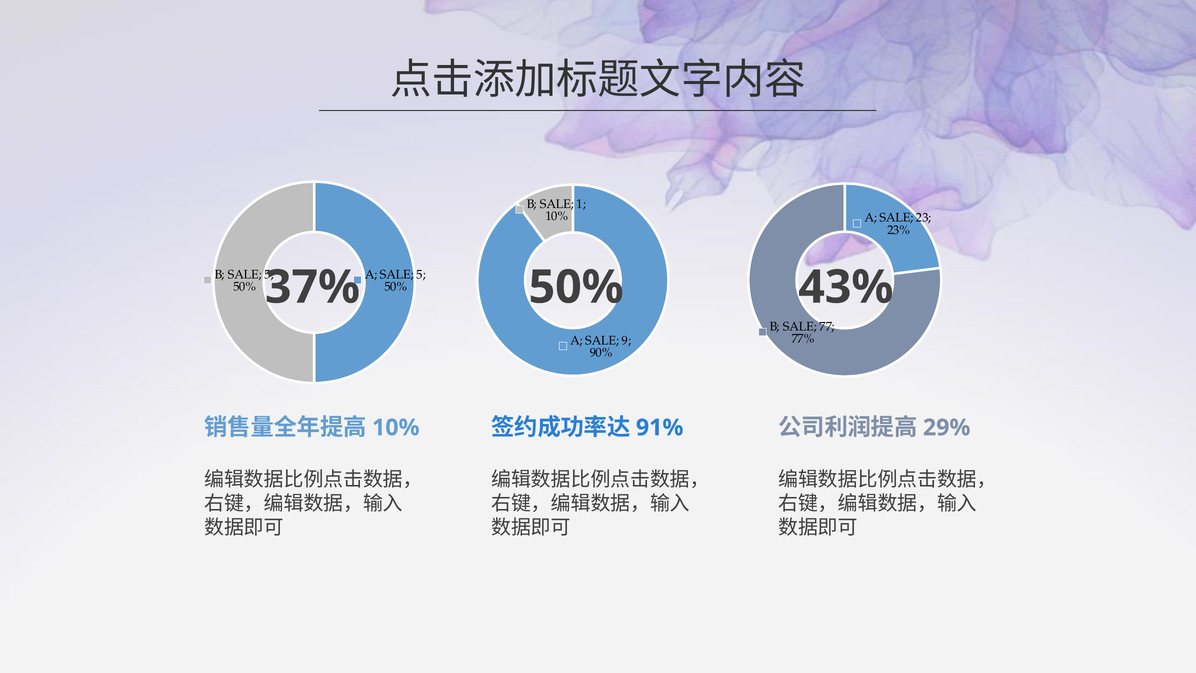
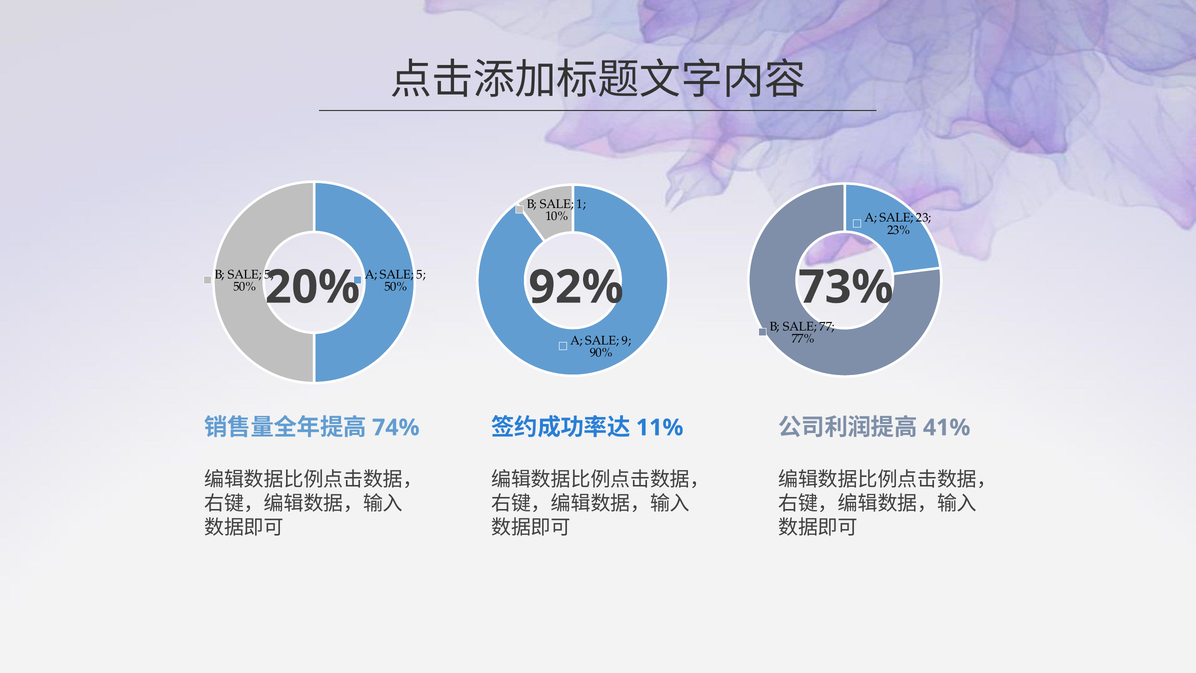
50%: 50% -> 92% (576, 287)
43%: 43% -> 73% (846, 287)
37%: 37% -> 20% (312, 287)
10%: 10% -> 74% (396, 427)
91%: 91% -> 11% (660, 427)
29%: 29% -> 41% (947, 427)
